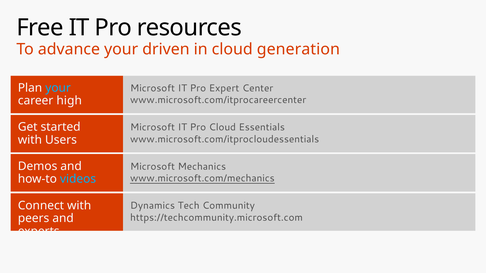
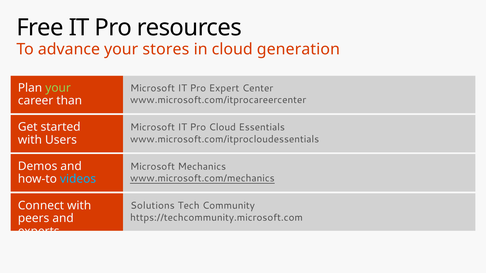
driven: driven -> stores (166, 49)
your colour: light blue -> light green (58, 88)
high: high -> than (69, 101)
Dynamics: Dynamics -> Solutions (153, 206)
